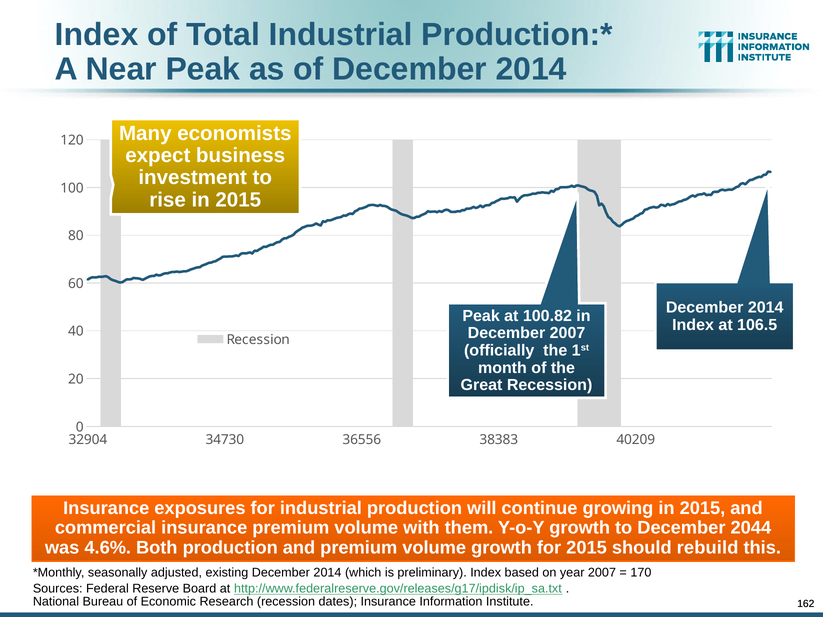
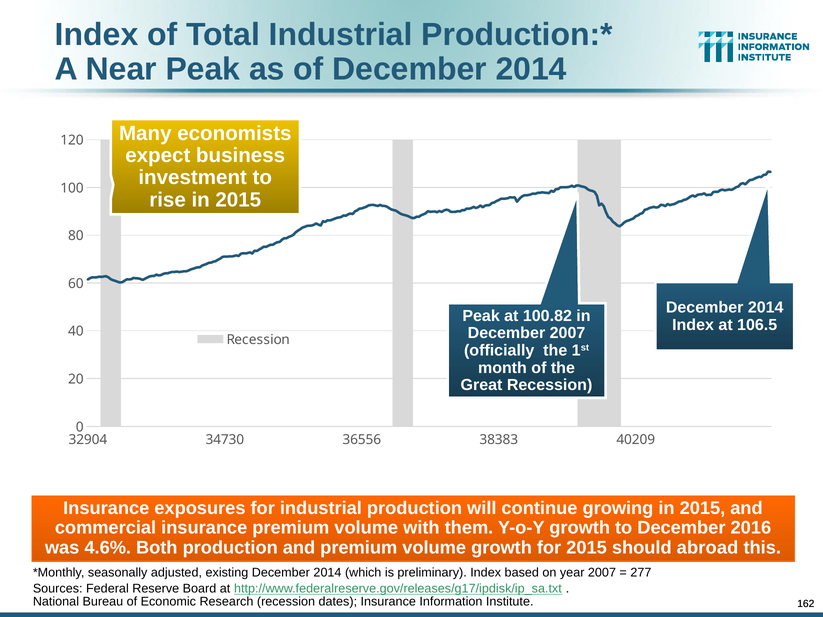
2044: 2044 -> 2016 (751, 528)
rebuild: rebuild -> abroad (708, 548)
170: 170 -> 277 (641, 573)
